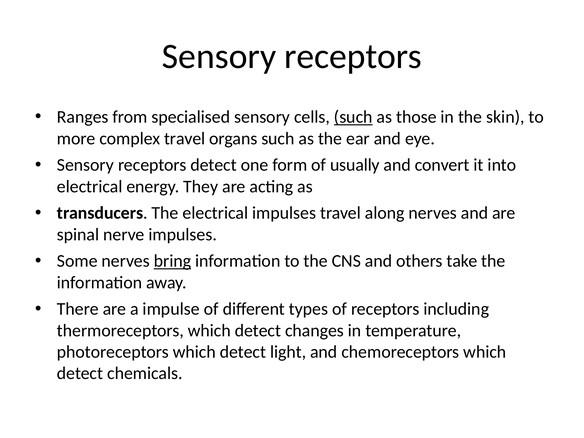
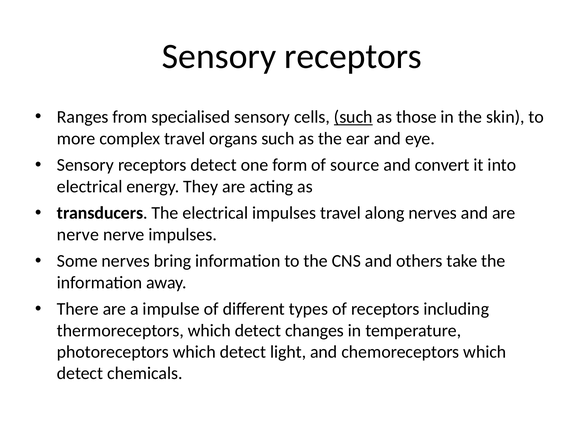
usually: usually -> source (355, 165)
spinal: spinal -> nerve (78, 234)
bring underline: present -> none (172, 261)
